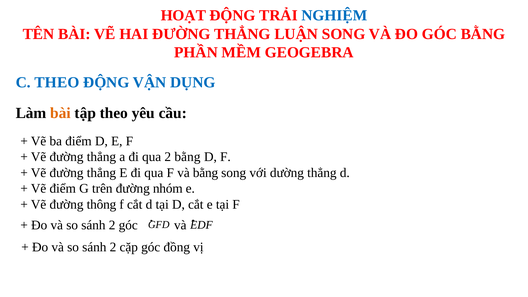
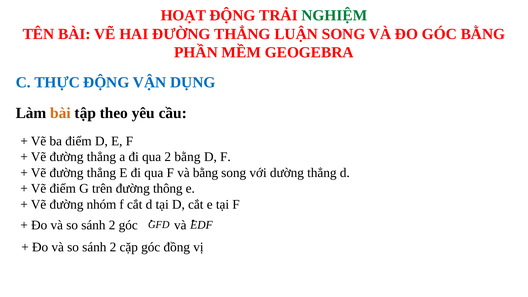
NGHIỆM colour: blue -> green (334, 16)
C THEO: THEO -> THỰC (57, 82)
nhóm: nhóm -> thông (168, 189)
thông: thông -> nhóm (101, 204)
